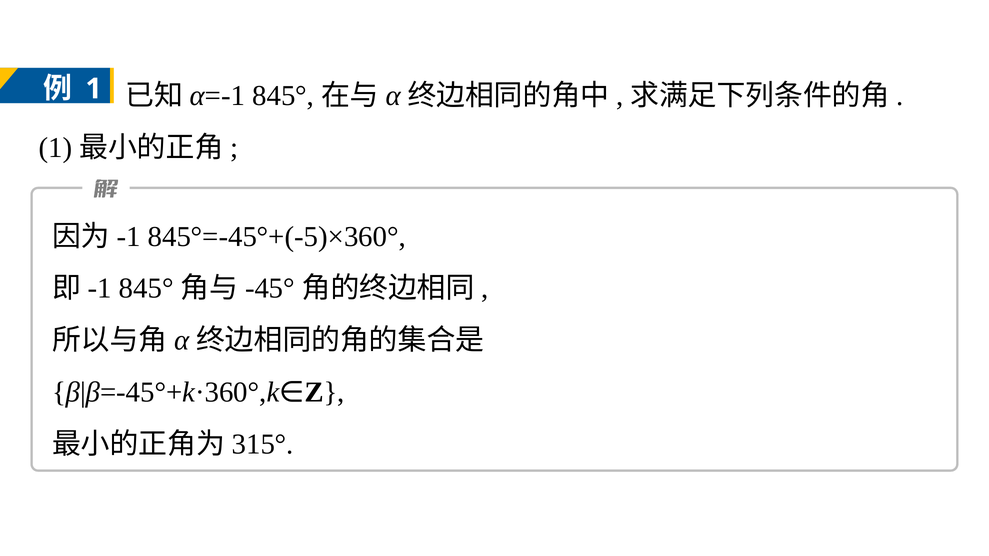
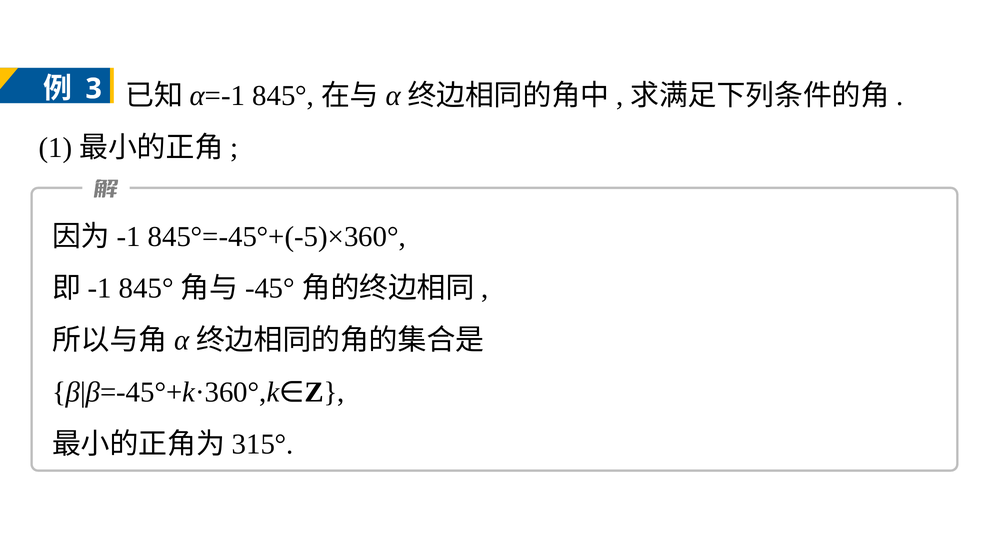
1: 1 -> 3 (94, 89)
